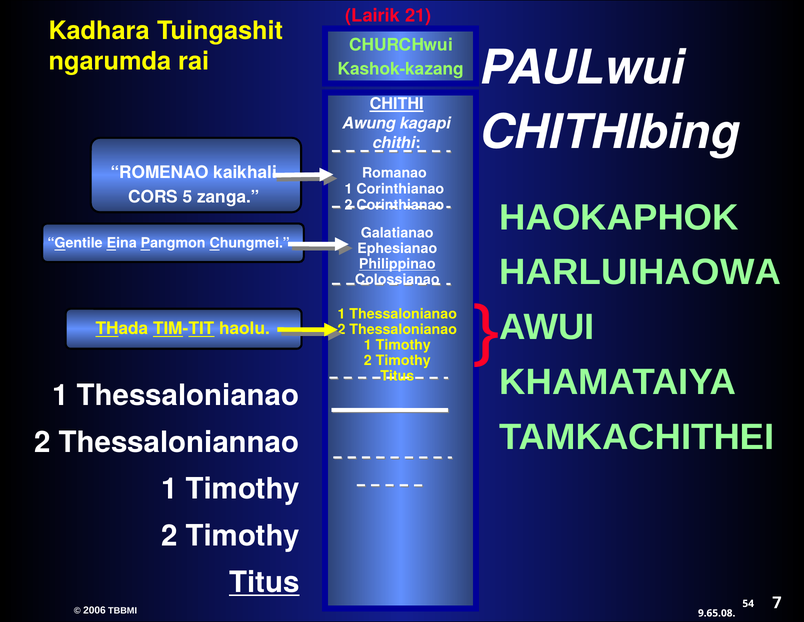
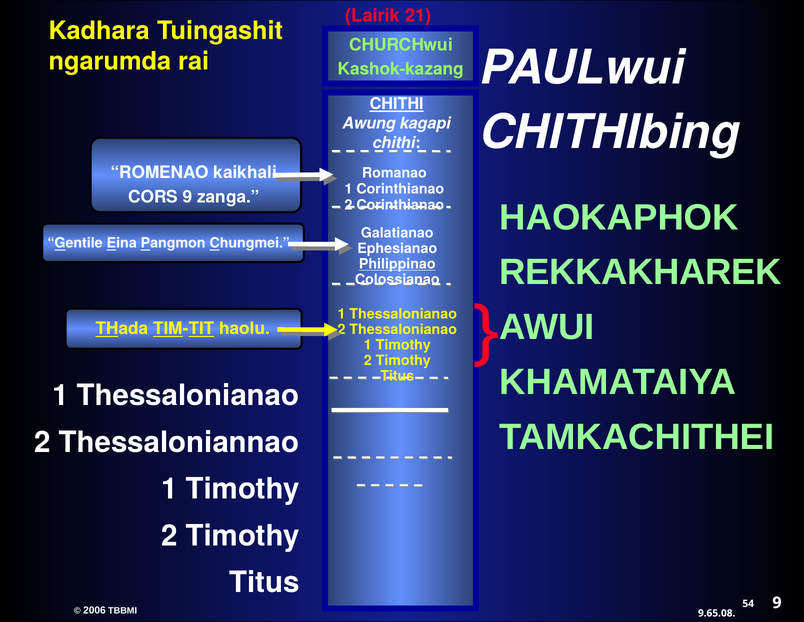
CORS 5: 5 -> 9 (188, 197)
HARLUIHAOWA: HARLUIHAOWA -> REKKAKHAREK (640, 272)
Titus underline: present -> none (264, 582)
54 7: 7 -> 9 (777, 602)
